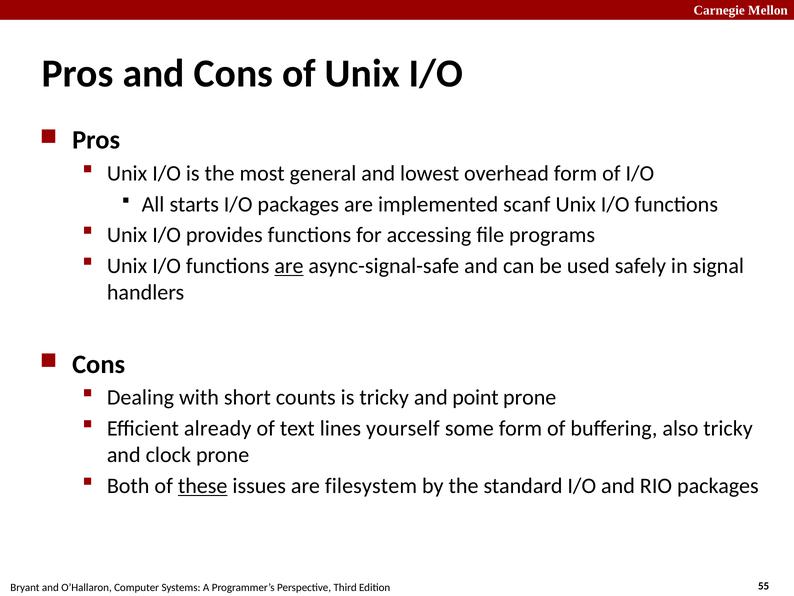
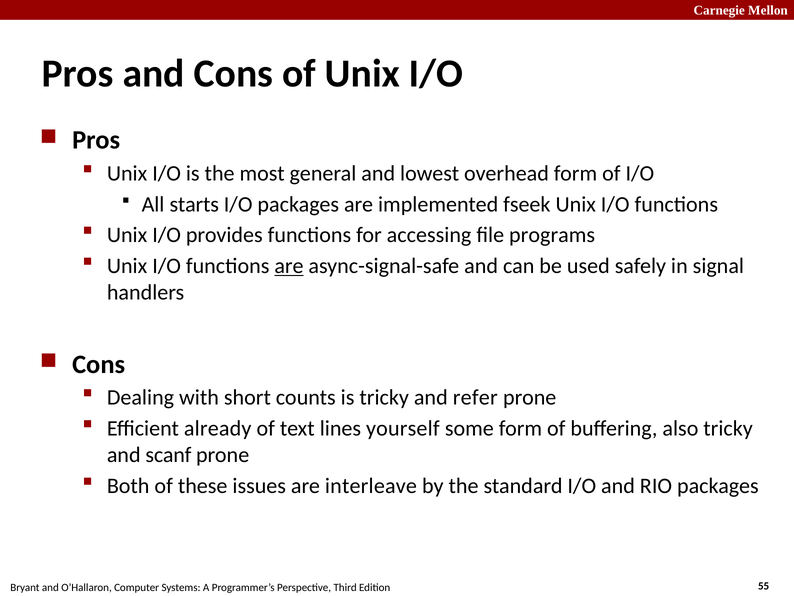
scanf: scanf -> fseek (527, 204)
point: point -> refer (475, 397)
clock: clock -> scanf (168, 455)
these underline: present -> none (203, 486)
filesystem: filesystem -> interleave (371, 486)
